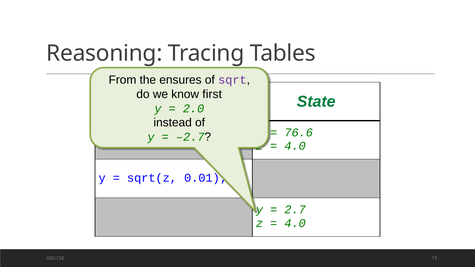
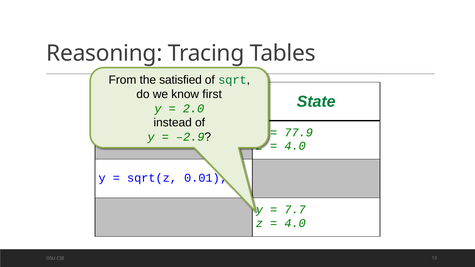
ensures: ensures -> satisfied (181, 80)
sqrt colour: purple -> green (232, 80)
76.6: 76.6 -> 77.9 (299, 133)
–2.7: –2.7 -> –2.9 (190, 137)
2.7: 2.7 -> 7.7 (295, 210)
